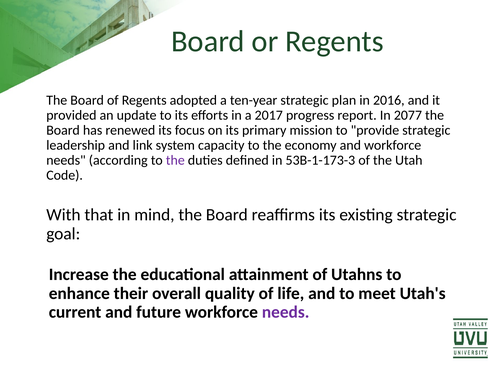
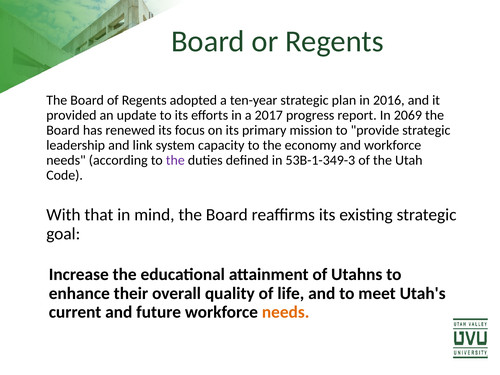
2077: 2077 -> 2069 (408, 115)
53B-1-173-3: 53B-1-173-3 -> 53B-1-349-3 (320, 160)
needs colour: purple -> orange (286, 312)
